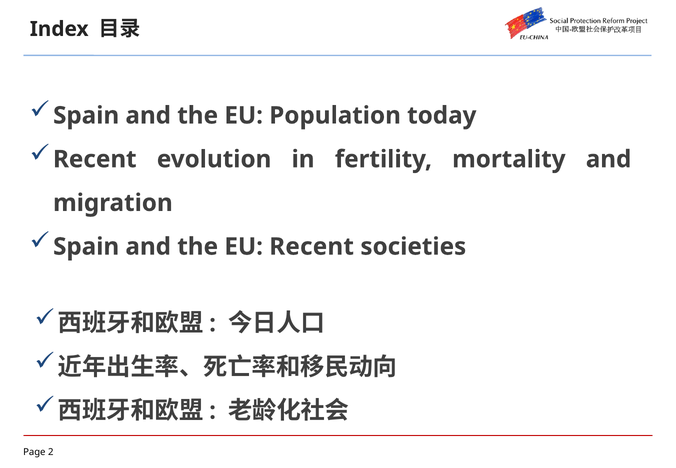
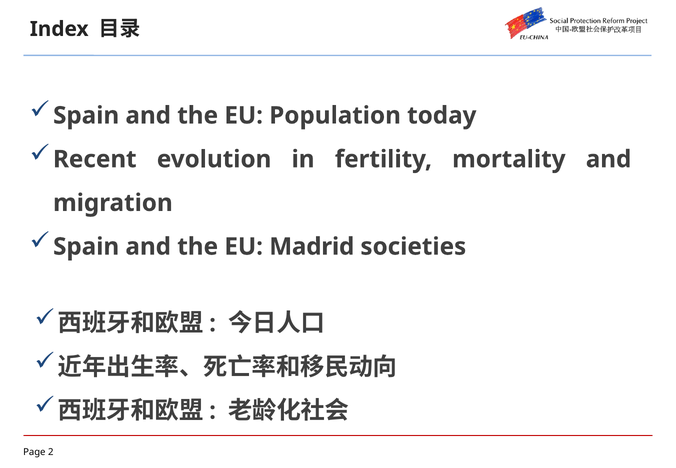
EU Recent: Recent -> Madrid (312, 247)
